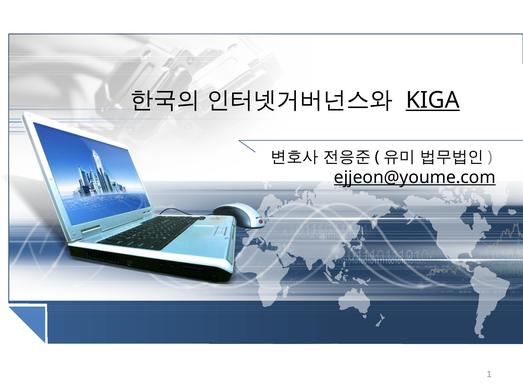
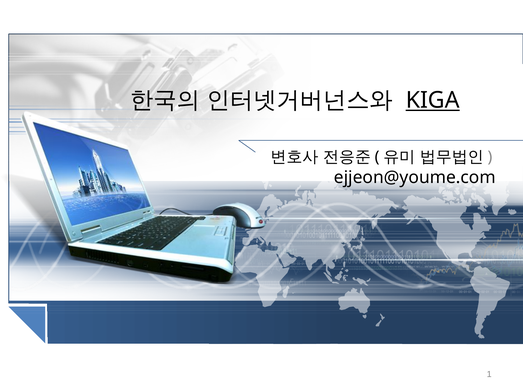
ejjeon@youme.com underline: present -> none (415, 177)
